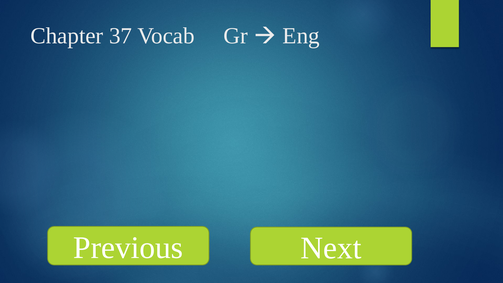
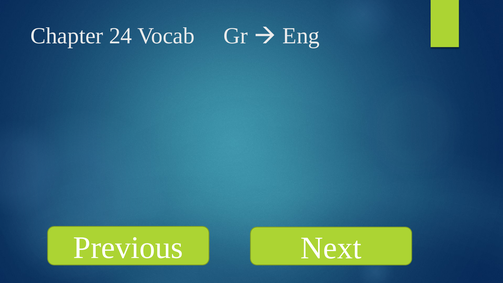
37: 37 -> 24 (121, 36)
